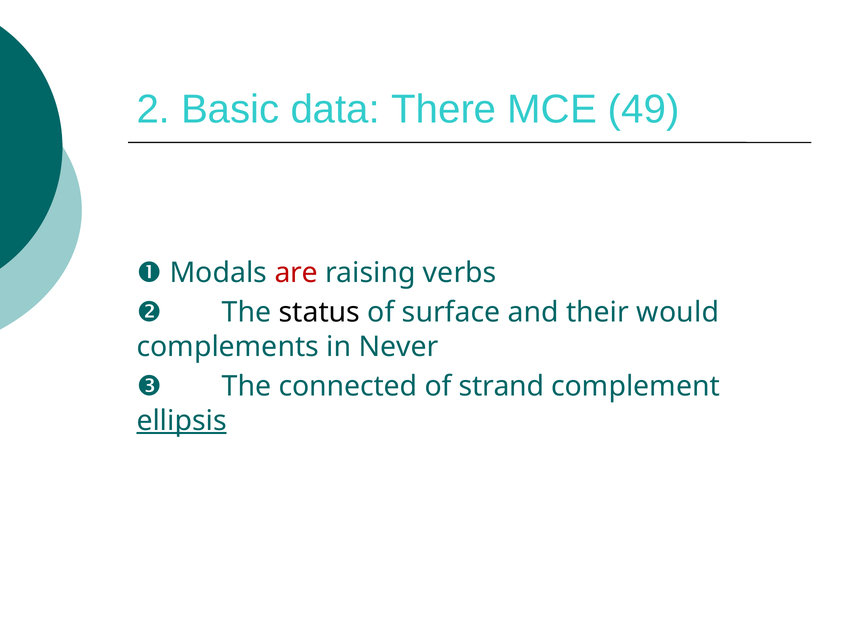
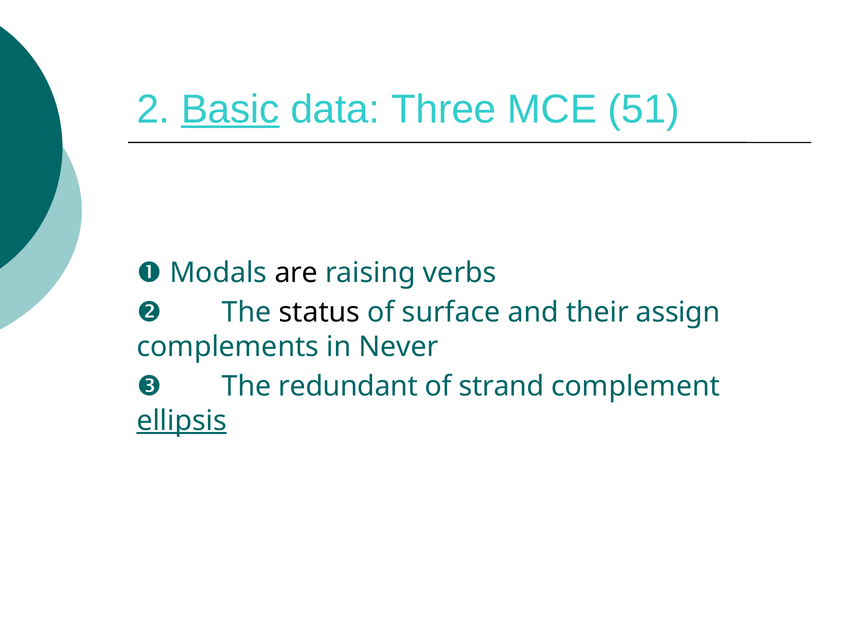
Basic underline: none -> present (230, 109)
There: There -> Three (444, 109)
49: 49 -> 51 (644, 109)
are colour: red -> black (296, 272)
would: would -> assign (678, 312)
connected: connected -> redundant (348, 386)
